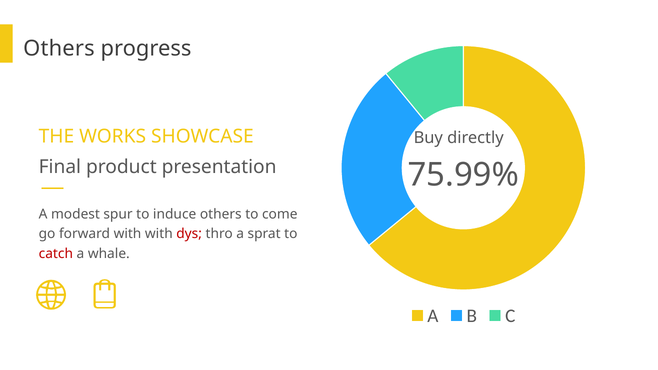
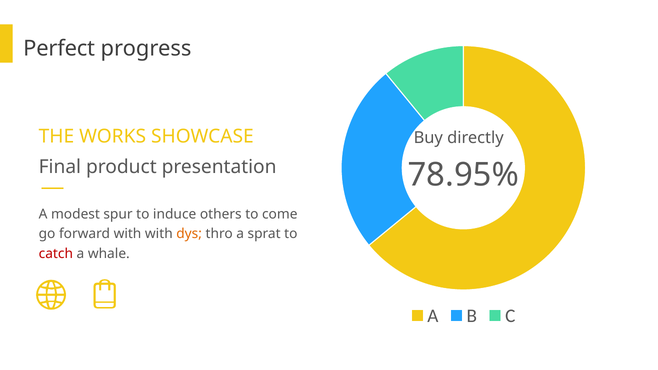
Others: Others -> Perfect (59, 48)
75.99%: 75.99% -> 78.95% (463, 175)
dys colour: red -> orange (189, 234)
